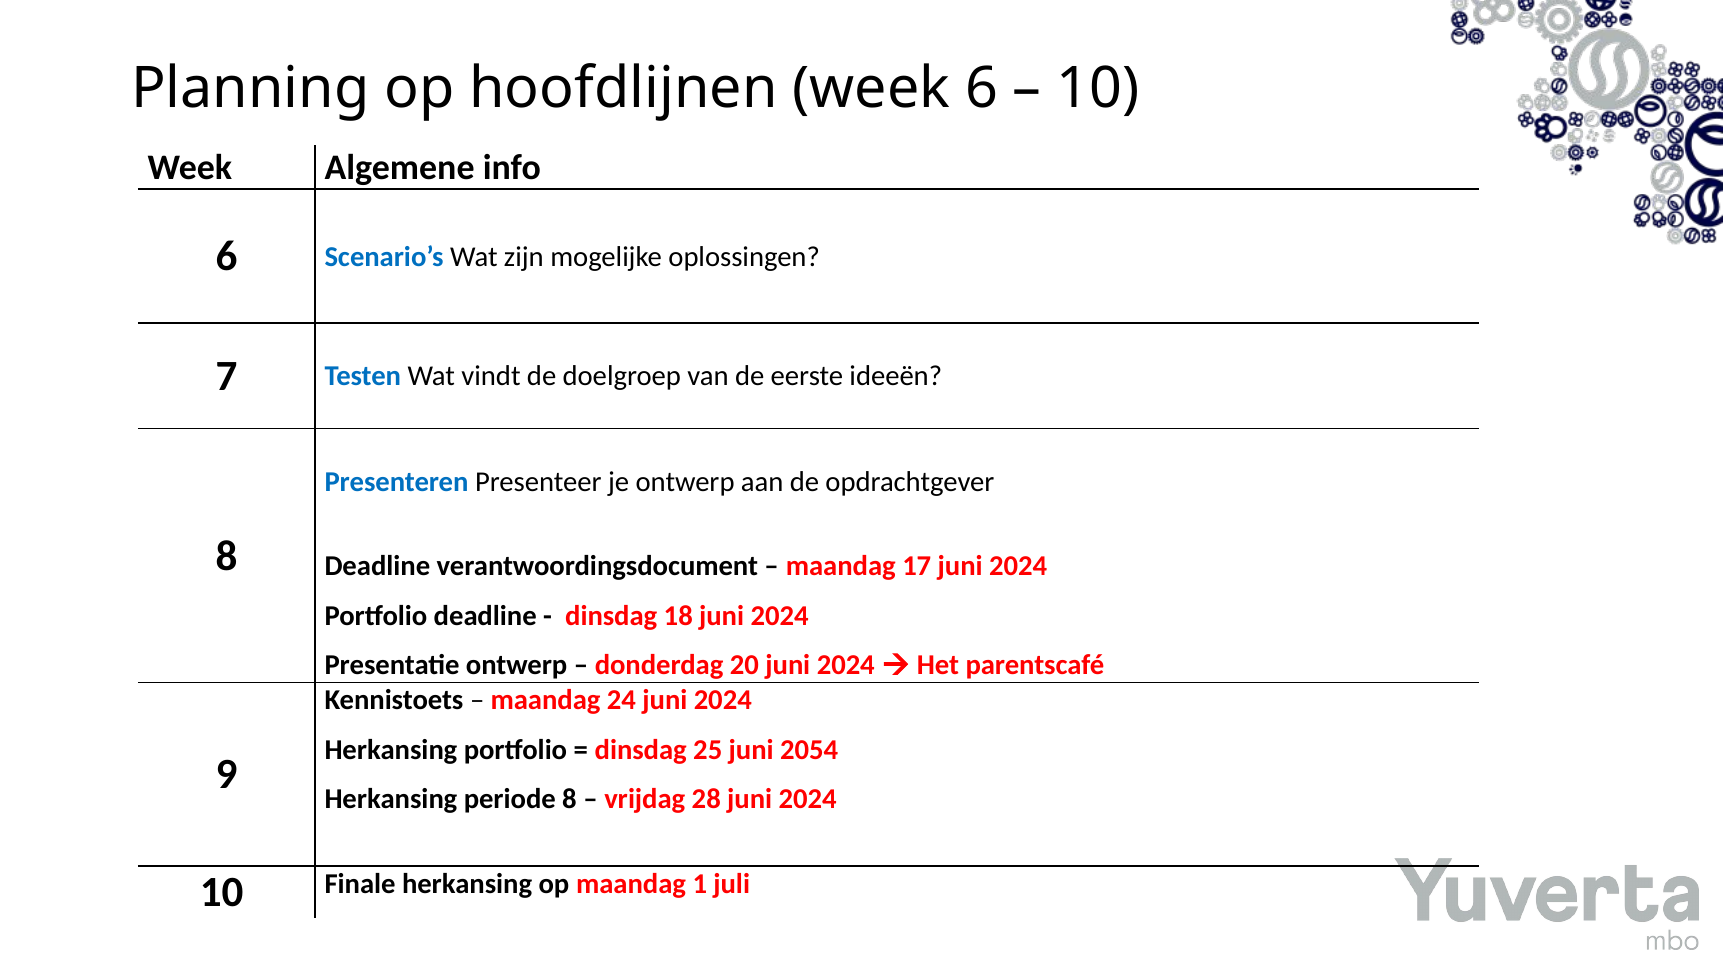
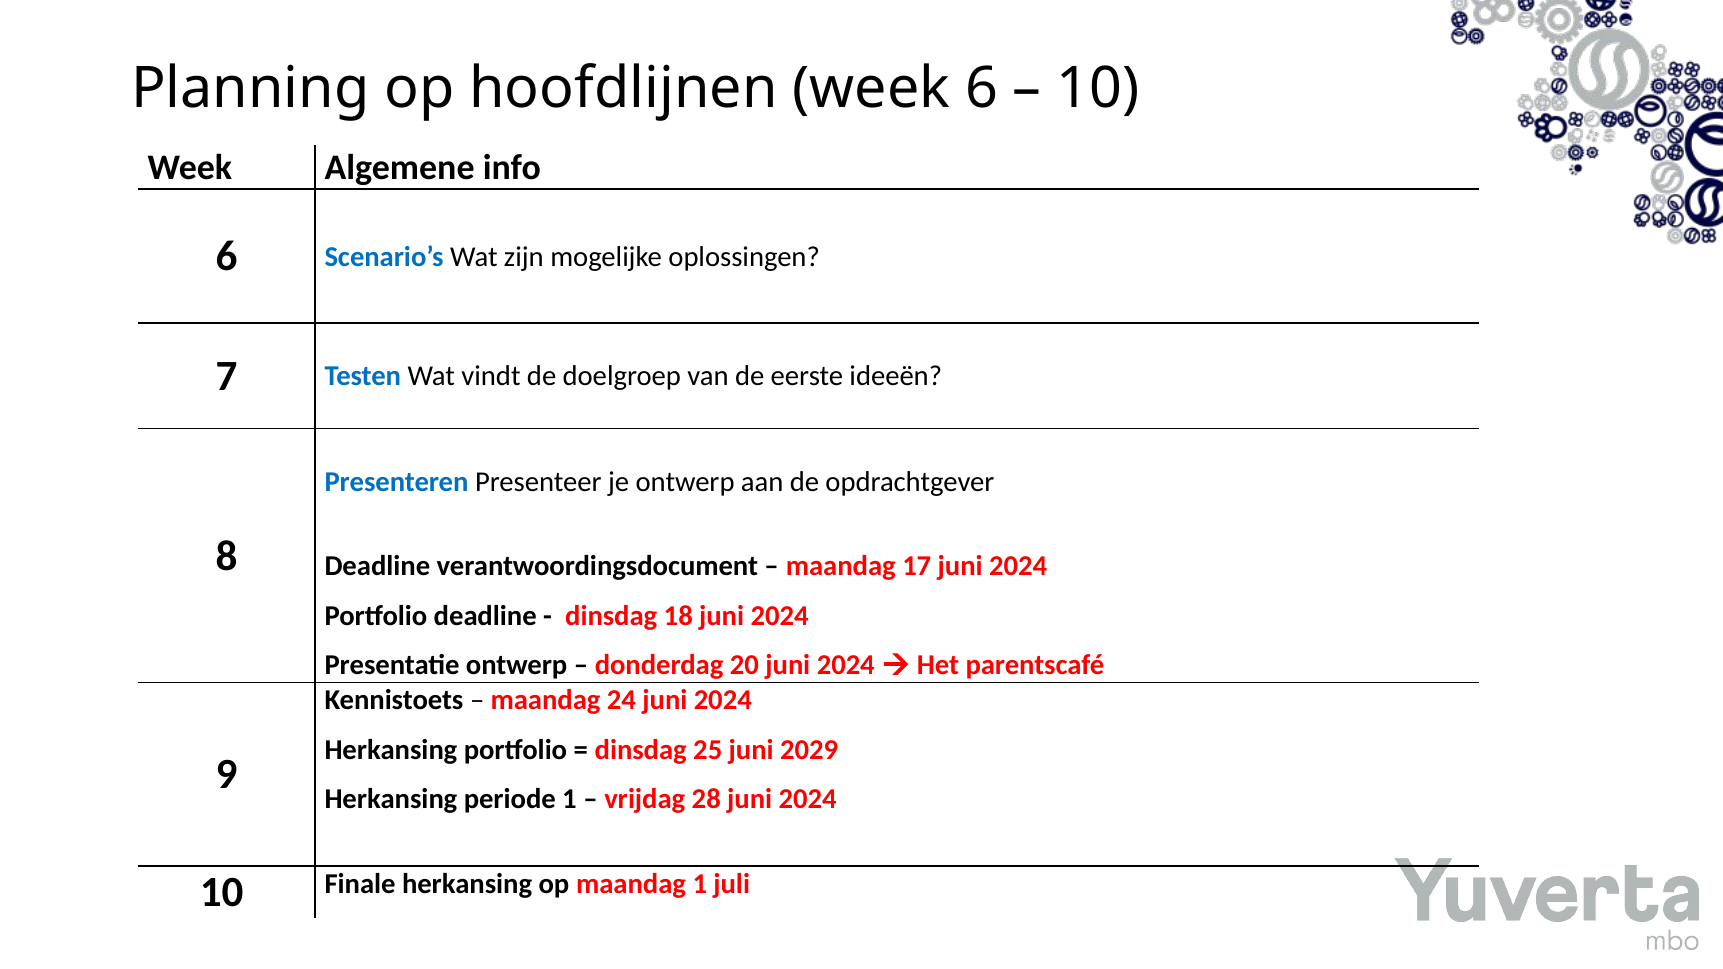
2054: 2054 -> 2029 (809, 750)
periode 8: 8 -> 1 (570, 799)
